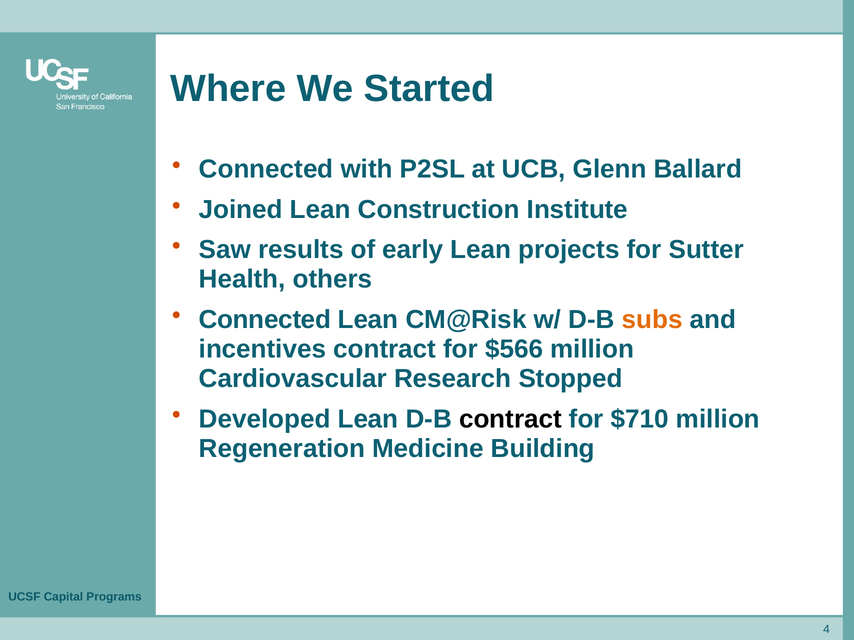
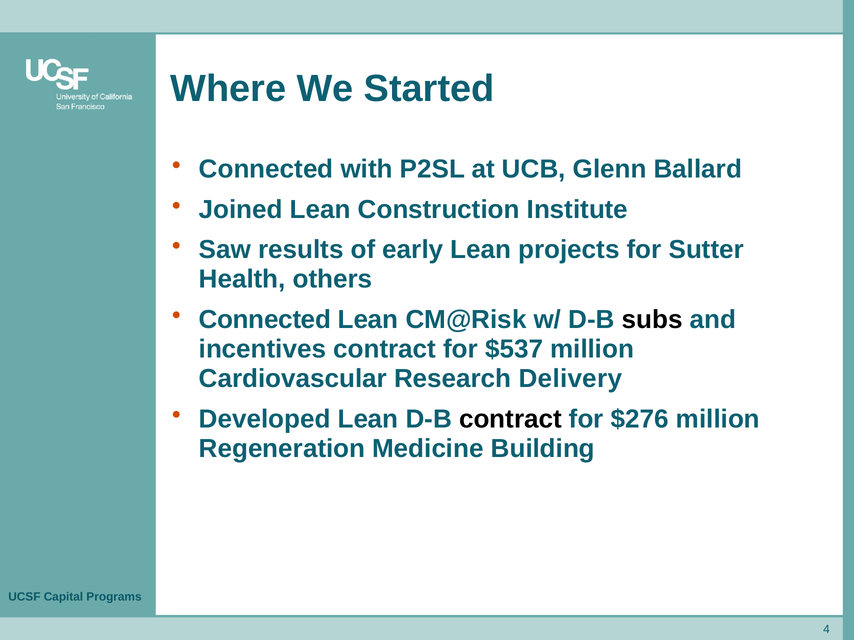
subs colour: orange -> black (652, 320)
$566: $566 -> $537 (514, 349)
Stopped: Stopped -> Delivery (570, 379)
$710: $710 -> $276 (640, 419)
